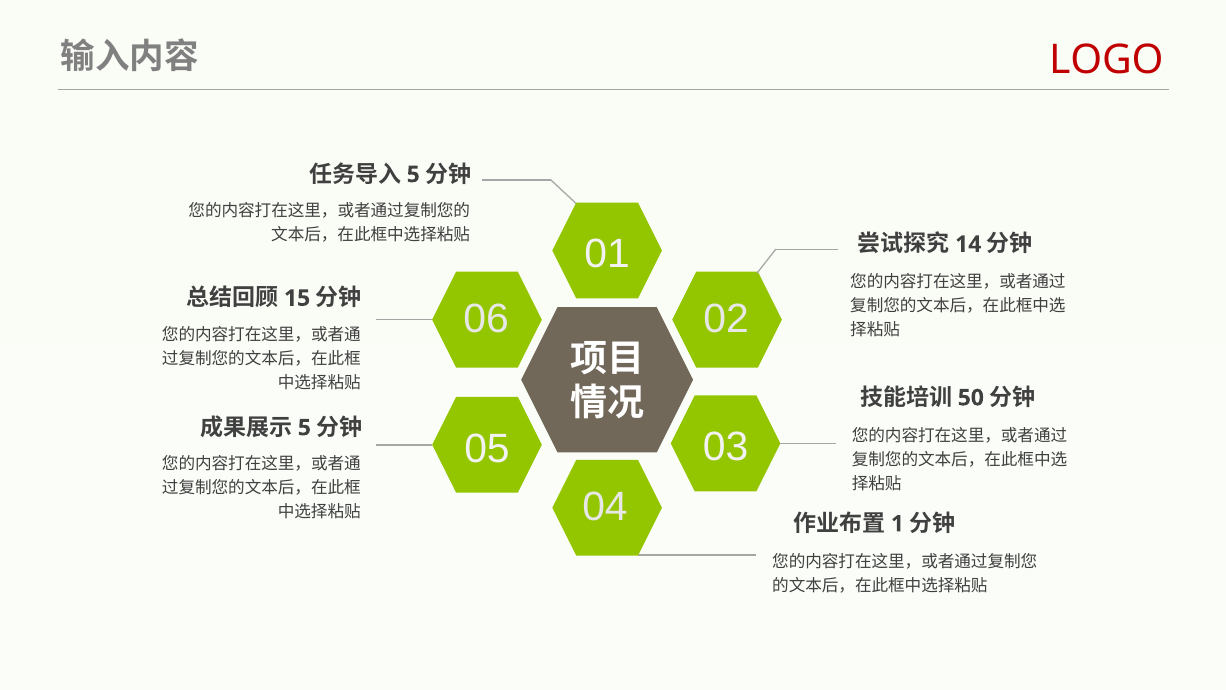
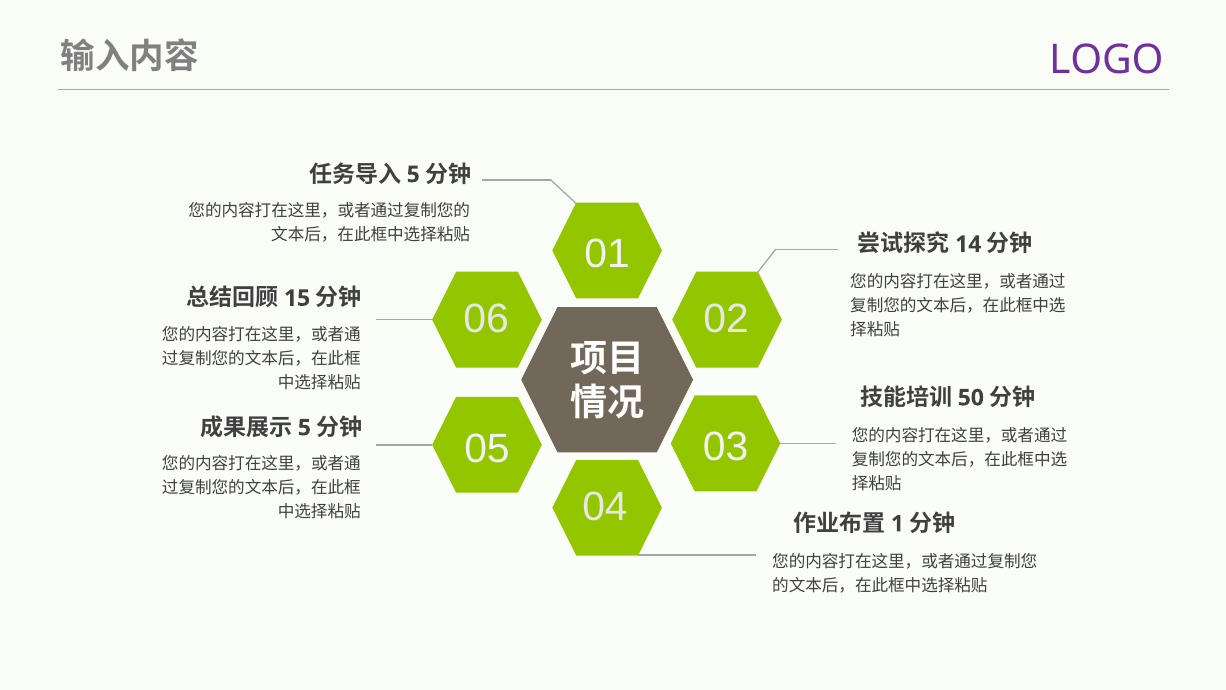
LOGO colour: red -> purple (1106, 60)
